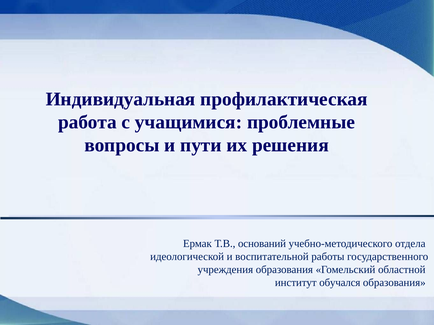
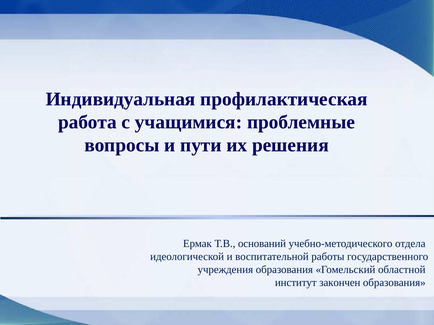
обучался: обучался -> закончен (340, 283)
